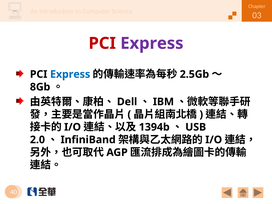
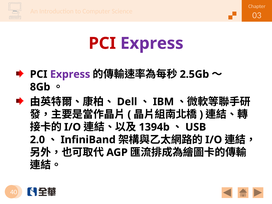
Express colour: blue -> purple (70, 74)
